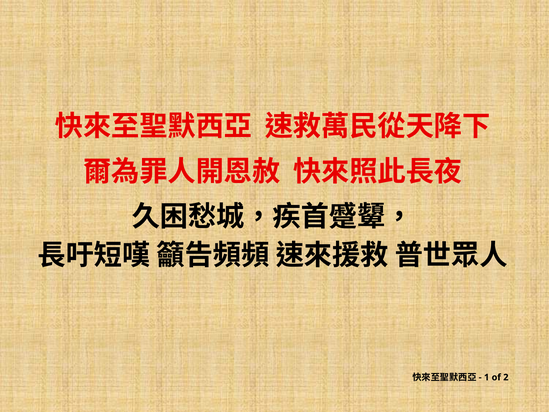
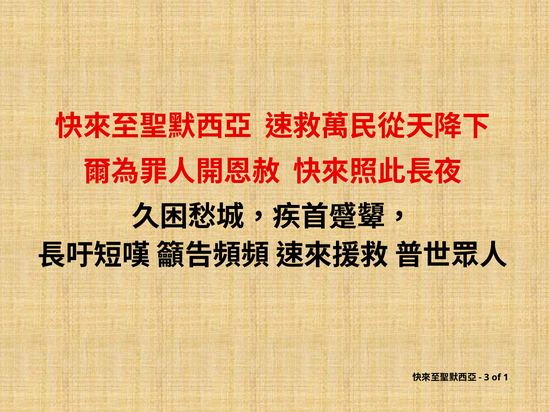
1: 1 -> 3 (487, 377)
2: 2 -> 1 (506, 377)
